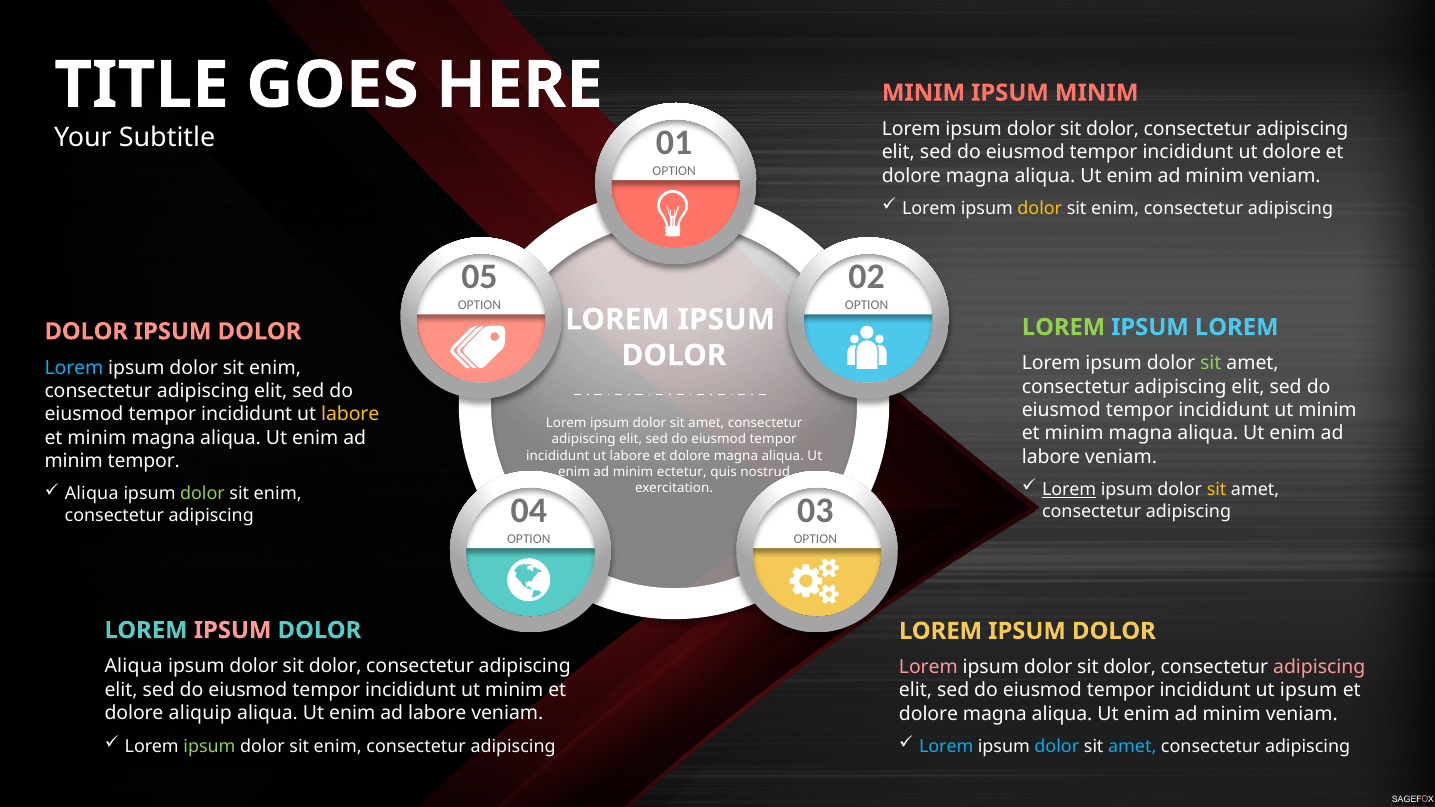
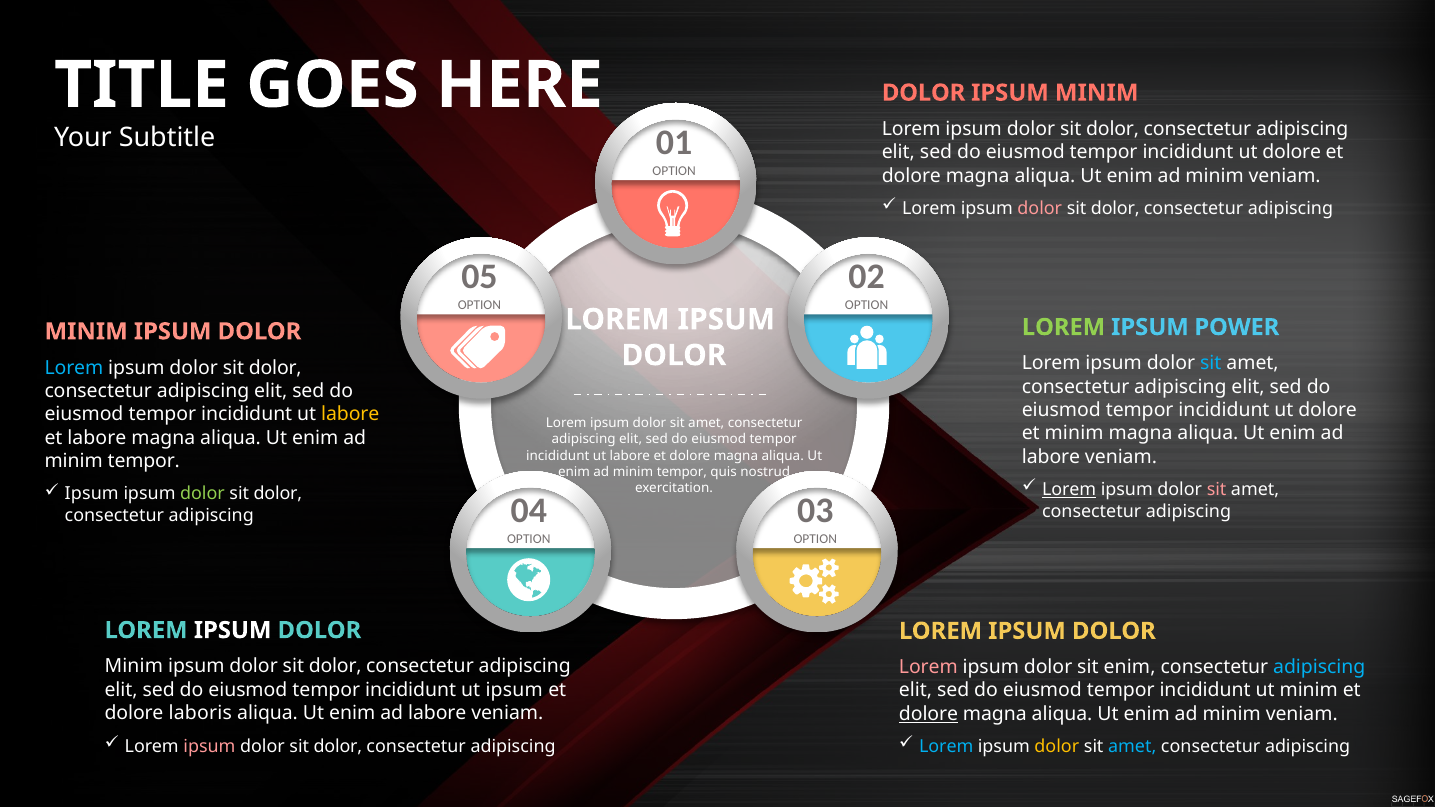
MINIM: MINIM -> DOLOR (924, 93)
dolor colour: yellow -> pink (1040, 209)
enim: enim -> dolor (1115, 209)
IPSUM LOREM: LOREM -> POWER (1237, 327)
DOLOR: DOLOR -> MINIM (86, 332)
sit colour: light green -> light blue (1211, 363)
enim: enim -> dolor (275, 368)
minim: minim -> dolore (1328, 410)
minim: minim -> labore (97, 438)
ectetur: ectetur -> tempor (682, 472)
sit colour: yellow -> pink (1217, 490)
Aliqua: Aliqua -> Ipsum (92, 494)
enim: enim -> dolor (278, 494)
IPSUM colour: pink -> white (233, 630)
Aliqua: Aliqua -> Minim (134, 667)
dolor: dolor -> enim (1130, 667)
adipiscing colour: pink -> light blue (1319, 667)
minim: minim -> ipsum (514, 690)
ut ipsum: ipsum -> minim (1309, 691)
aliquip: aliquip -> laboris (200, 713)
dolore underline: none -> present (928, 714)
ipsum colour: light green -> pink (209, 746)
enim: enim -> dolor (338, 746)
dolor colour: light blue -> yellow (1057, 747)
